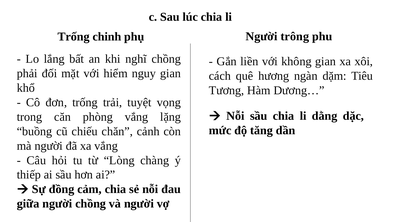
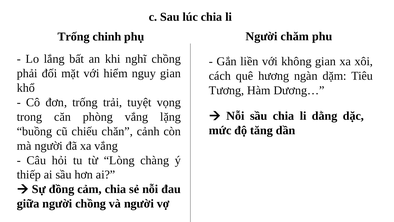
trông: trông -> chăm (295, 36)
